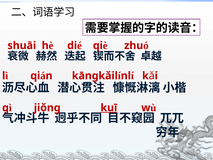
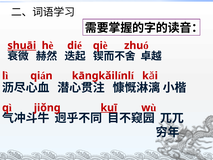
shuāi underline: none -> present (22, 45)
